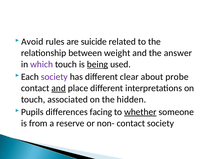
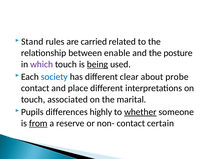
Avoid: Avoid -> Stand (32, 42)
suicide: suicide -> carried (94, 42)
weight: weight -> enable (117, 53)
answer: answer -> posture (178, 53)
society colour: purple -> blue (54, 76)
and underline: present -> none (59, 88)
hidden: hidden -> marital (131, 99)
facing: facing -> highly (101, 111)
from underline: none -> present (38, 123)
contact society: society -> certain (161, 123)
